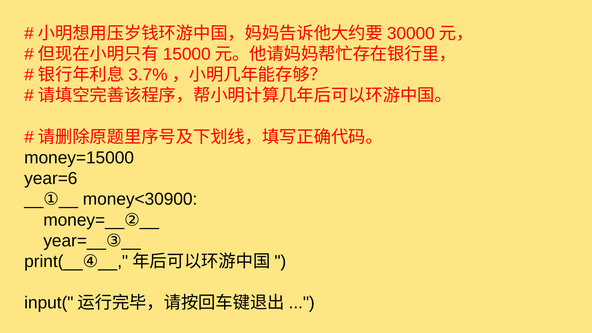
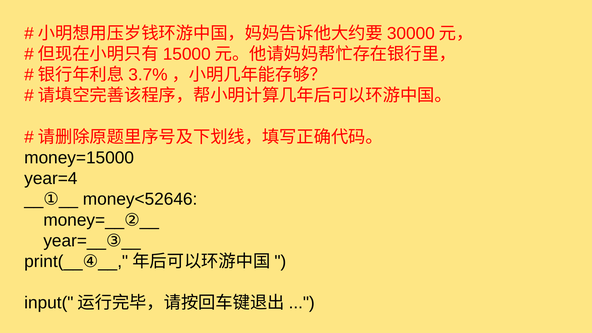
year=6: year=6 -> year=4 (51, 179)
money<30900: money<30900 -> money<52646 (140, 199)
